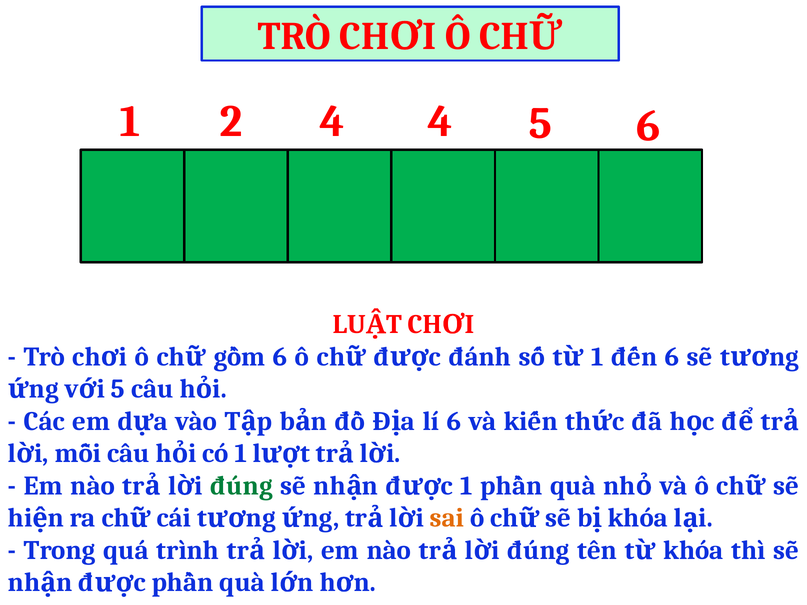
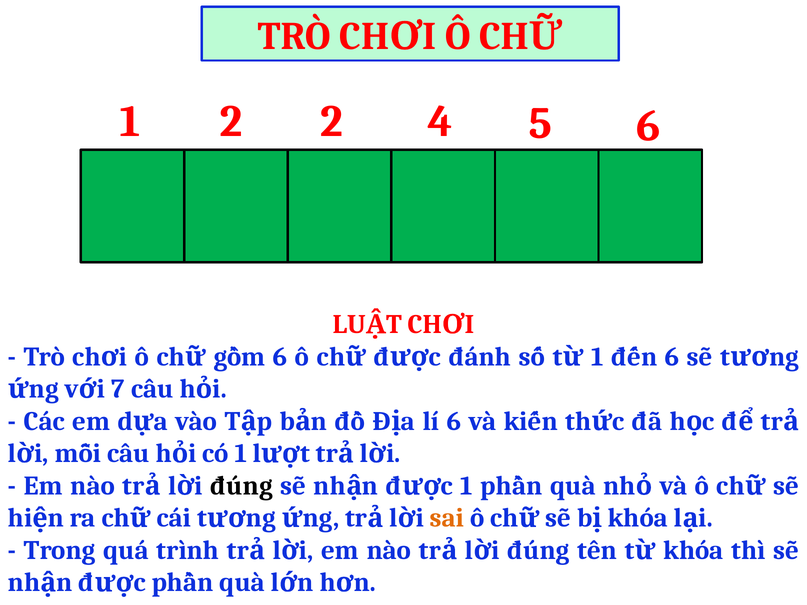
2 4: 4 -> 2 (332, 121)
5: 5 -> 7 (118, 389)
đúng colour: green -> black (241, 486)
